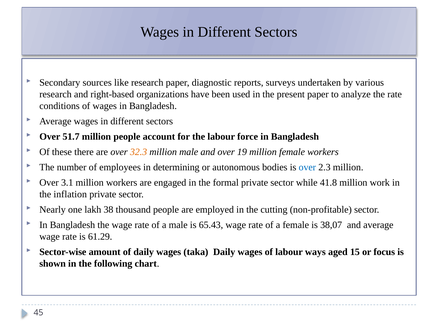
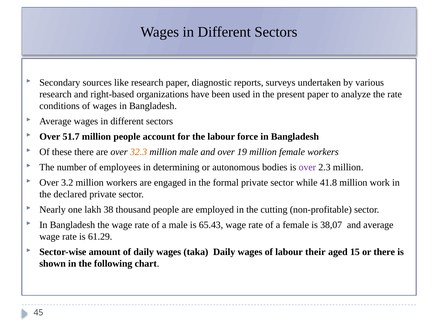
over colour: blue -> purple (307, 167)
3.1: 3.1 -> 3.2 (67, 182)
inflation: inflation -> declared (70, 194)
ways: ways -> their (315, 252)
or focus: focus -> there (384, 252)
